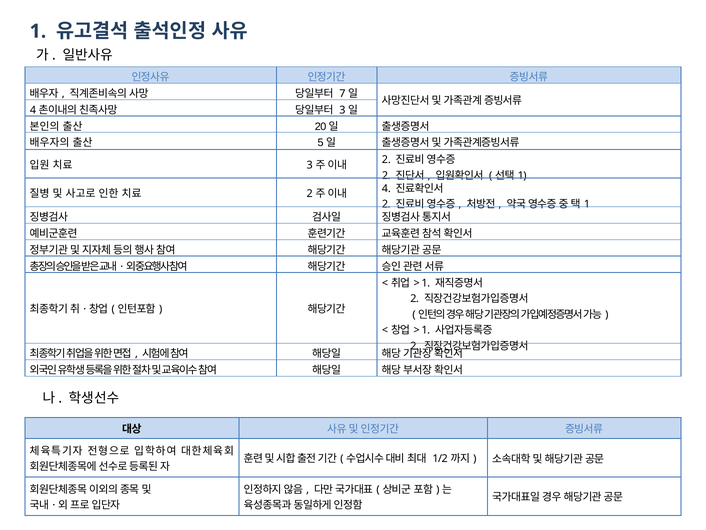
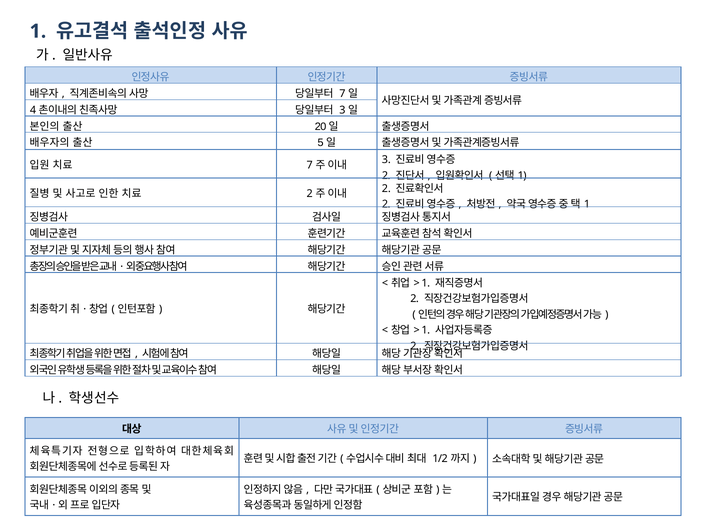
3: 3 -> 7 (310, 165)
2: 2 -> 3 (386, 160)
4: 4 -> 2 (386, 188)
